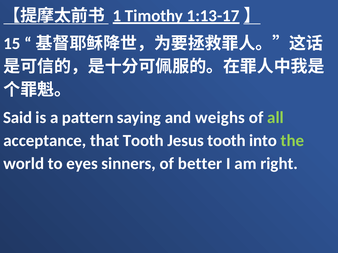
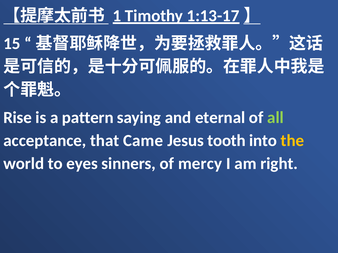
Said: Said -> Rise (18, 118)
weighs: weighs -> eternal (220, 118)
that Tooth: Tooth -> Came (143, 141)
the colour: light green -> yellow (292, 141)
better: better -> mercy (200, 164)
